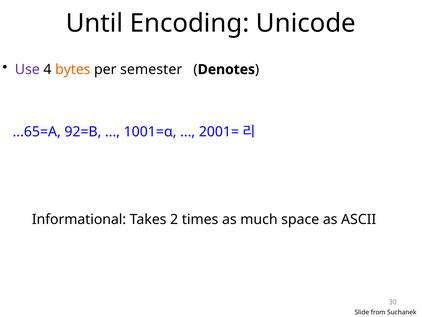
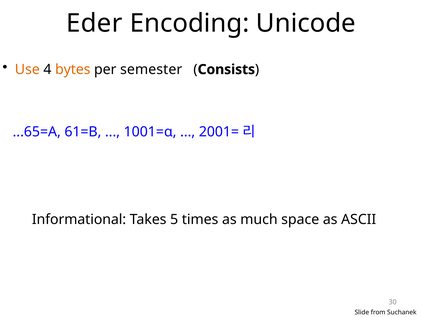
Until: Until -> Eder (94, 23)
Use colour: purple -> orange (27, 69)
Denotes: Denotes -> Consists (226, 69)
92=B: 92=B -> 61=B (83, 132)
2: 2 -> 5 (174, 219)
